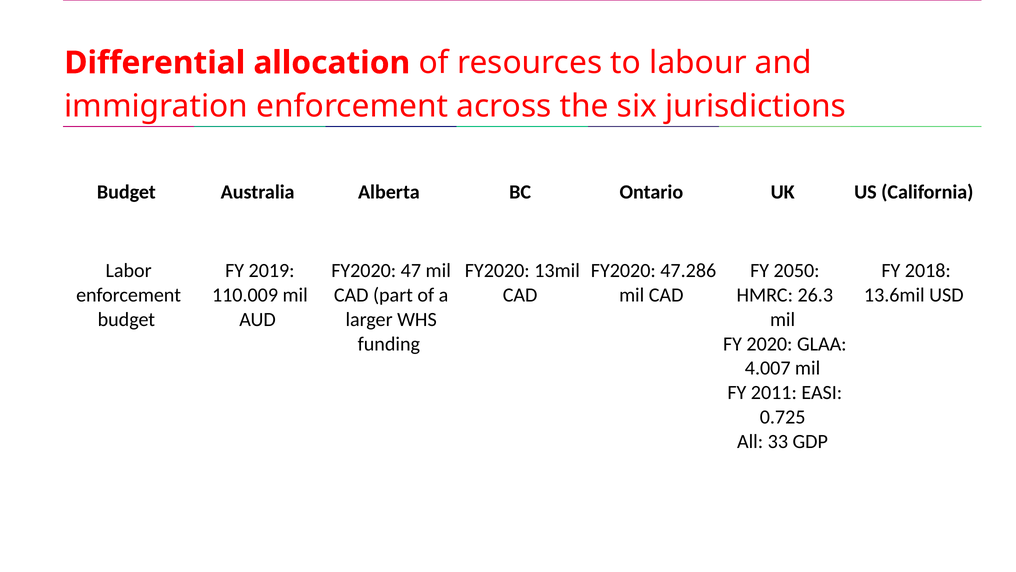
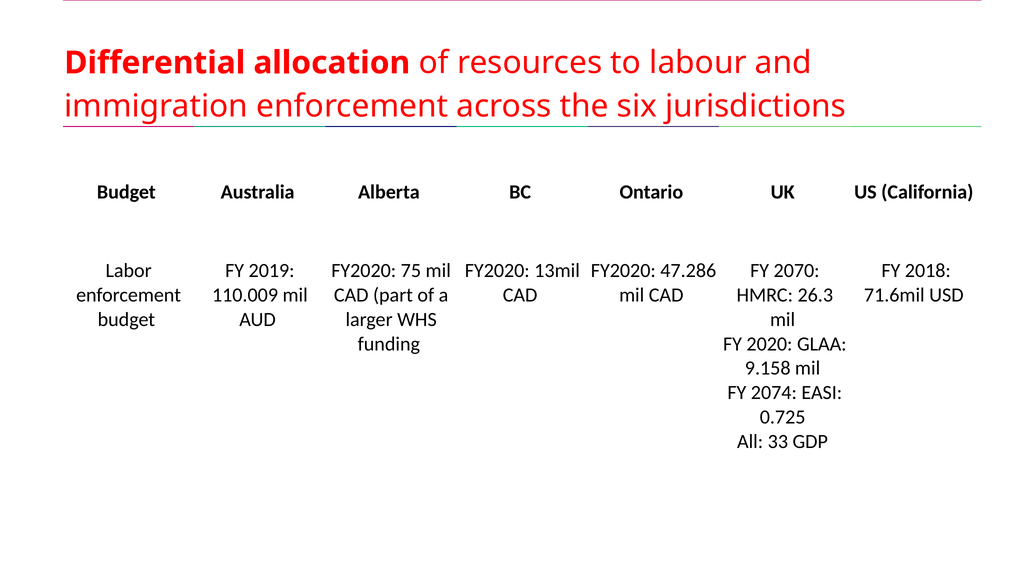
47: 47 -> 75 (411, 270)
2050: 2050 -> 2070 (797, 270)
13.6mil: 13.6mil -> 71.6mil (894, 295)
4.007: 4.007 -> 9.158 (768, 368)
2011: 2011 -> 2074 (774, 392)
